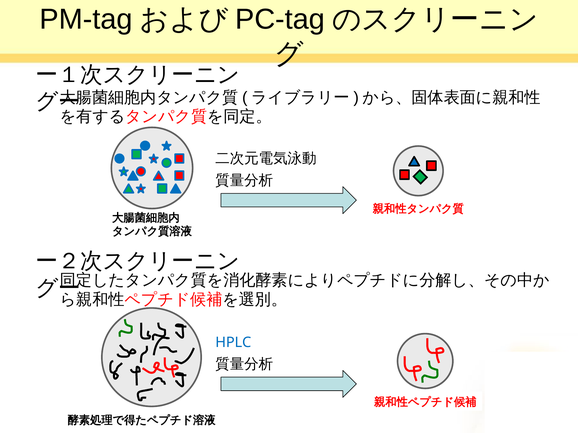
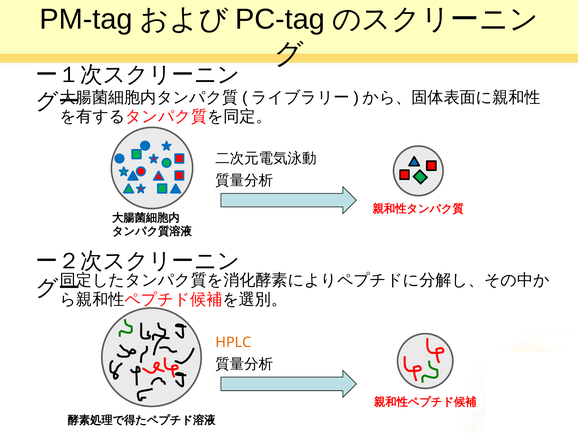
HPLC colour: blue -> orange (233, 343)
